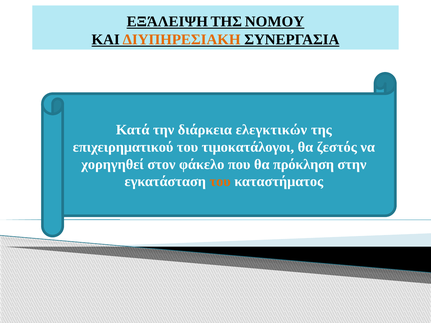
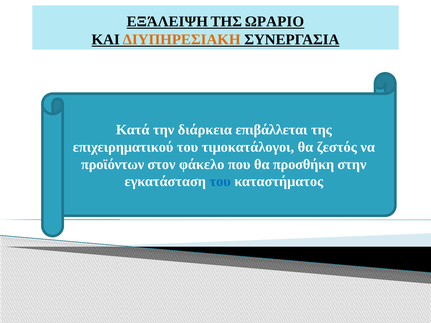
ΝΟΜΟΥ: ΝΟΜΟΥ -> ΩΡΑΡΙΟ (274, 22)
ελεγκτικών: ελεγκτικών -> επιβάλλεται (272, 130)
χορηγηθεί: χορηγηθεί -> προϊόντων (113, 164)
πρόκληση: πρόκληση -> προσθήκη (304, 164)
του colour: orange -> blue (220, 182)
